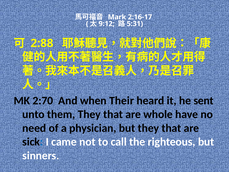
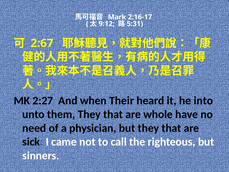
2:88: 2:88 -> 2:67 (42, 43)
2:70: 2:70 -> 2:27 (43, 100)
sent: sent -> into (203, 100)
